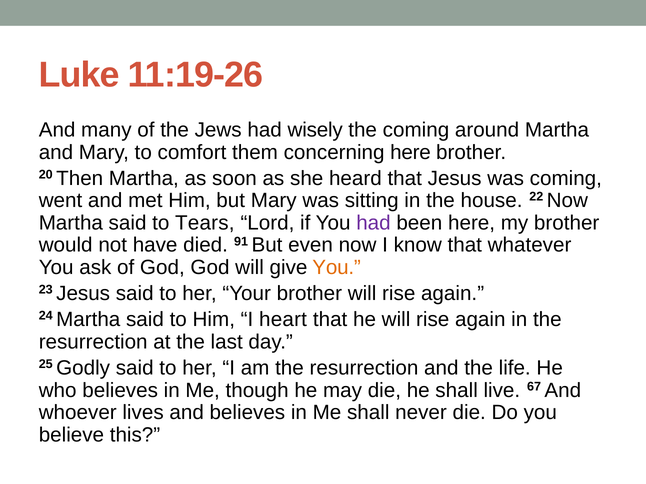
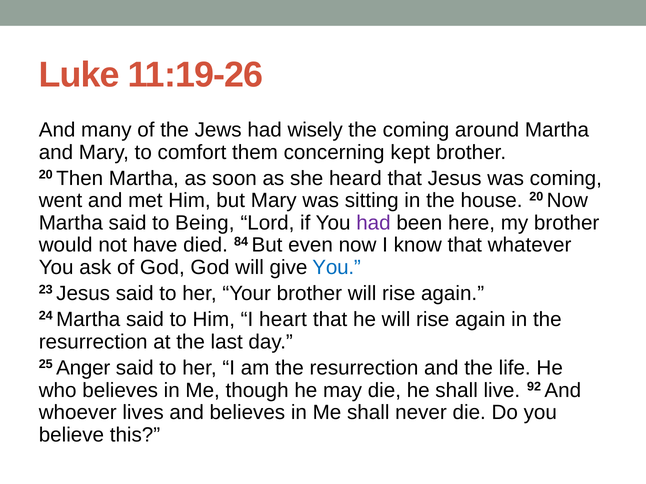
concerning here: here -> kept (410, 152)
house 22: 22 -> 20 (536, 197)
Tears: Tears -> Being (205, 223)
91: 91 -> 84 (241, 242)
You colour: orange -> blue (337, 268)
Godly: Godly -> Anger (83, 368)
67: 67 -> 92 (534, 387)
